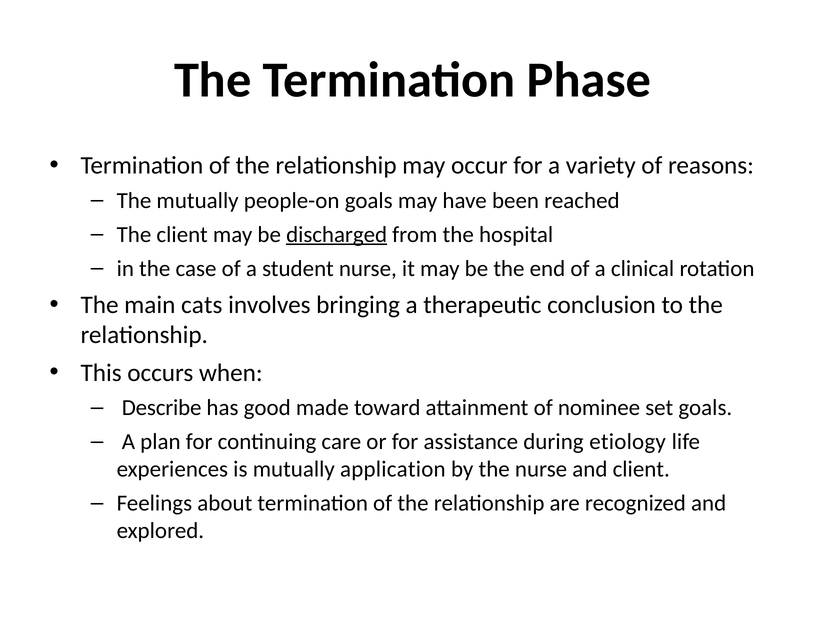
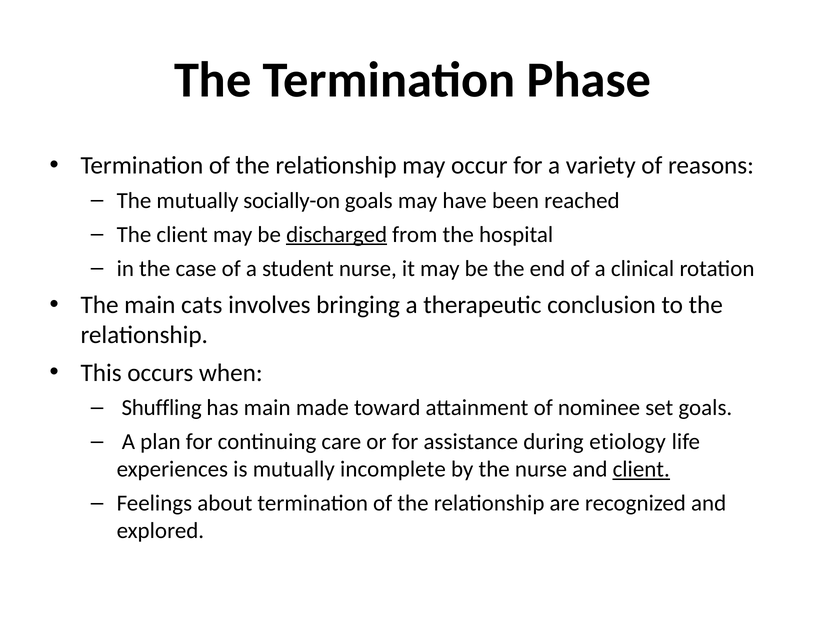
people-on: people-on -> socially-on (292, 201)
Describe: Describe -> Shuffling (162, 408)
has good: good -> main (267, 408)
application: application -> incomplete (393, 470)
client underline: none -> present (641, 470)
